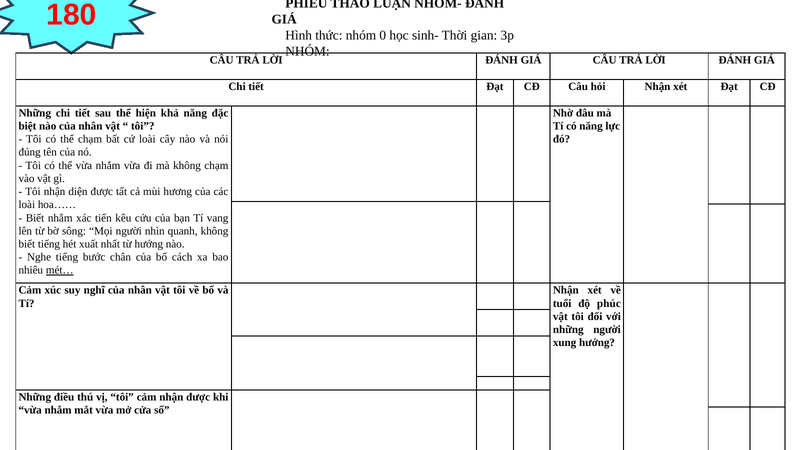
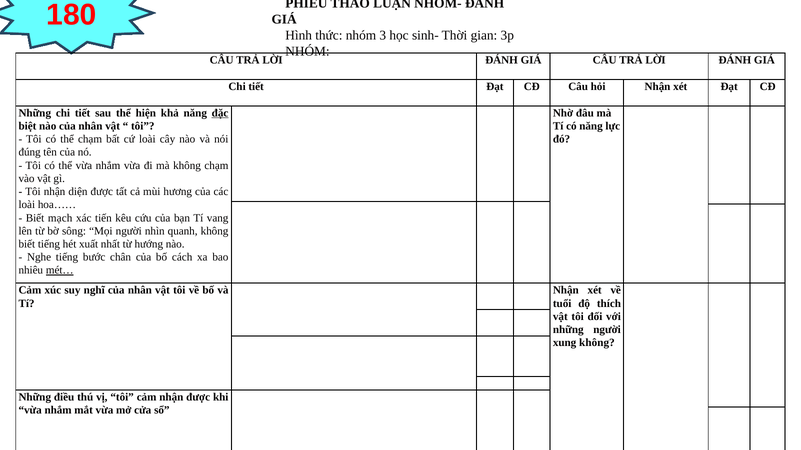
nhóm 0: 0 -> 3 (383, 35)
đặc underline: none -> present (220, 113)
Biết nhắm: nhắm -> mạch (60, 218)
phúc: phúc -> thích (609, 304)
xung hướng: hướng -> không (597, 343)
